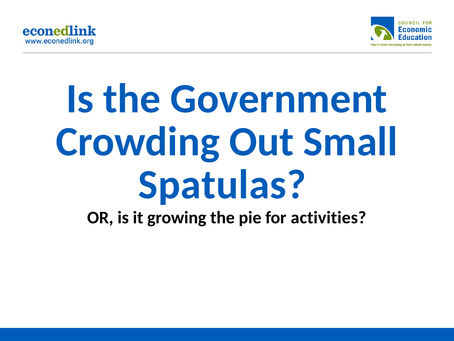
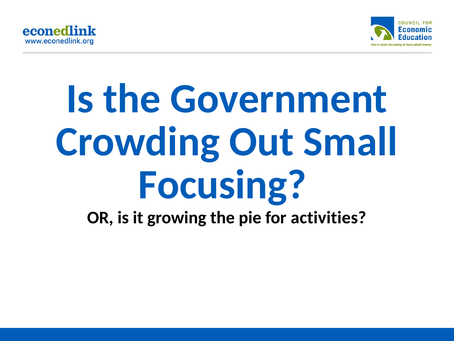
Spatulas: Spatulas -> Focusing (222, 184)
